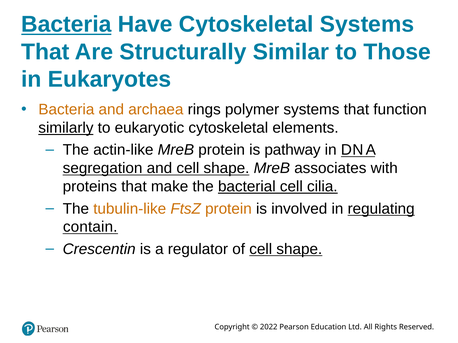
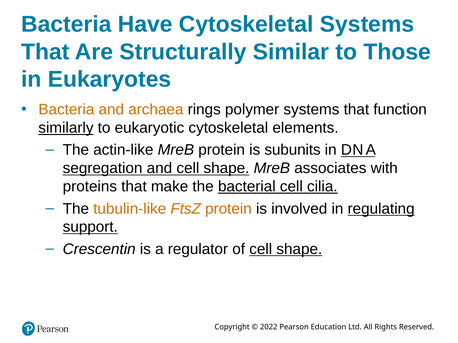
Bacteria underline: present -> none (66, 24)
pathway: pathway -> subunits (293, 150)
contain: contain -> support (90, 227)
